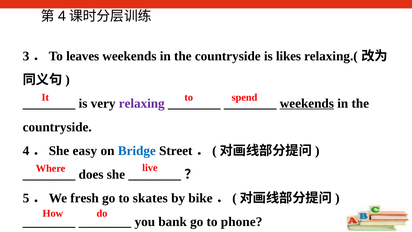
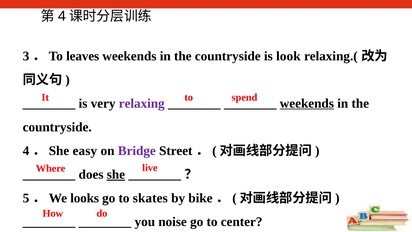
likes: likes -> look (288, 56)
Bridge colour: blue -> purple (137, 151)
she underline: none -> present (116, 174)
fresh: fresh -> looks (85, 198)
bank: bank -> noise (173, 222)
phone: phone -> center (242, 222)
